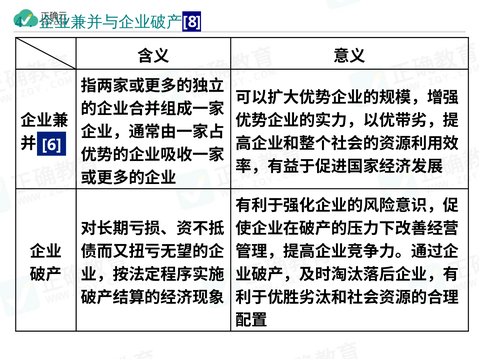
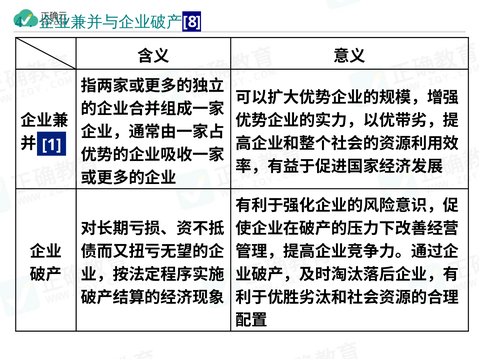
6: 6 -> 1 (52, 145)
